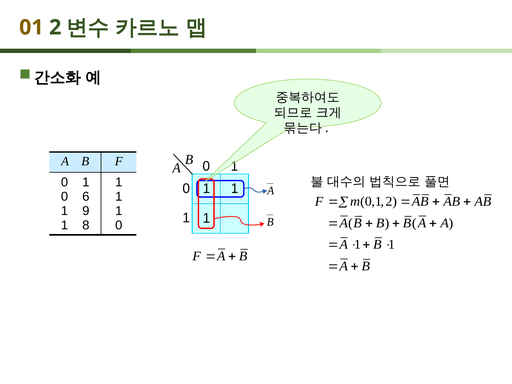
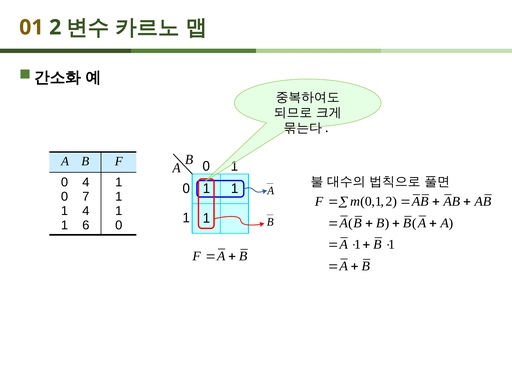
1: 1 -> 4 (86, 182)
6: 6 -> 7 (86, 197)
1 9: 9 -> 4 (86, 211)
8: 8 -> 6 (86, 225)
